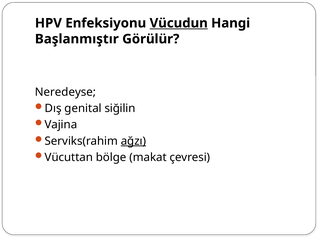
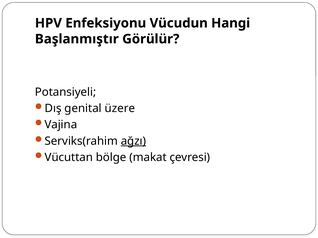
Vücudun underline: present -> none (179, 23)
Neredeyse: Neredeyse -> Potansiyeli (66, 92)
siğilin: siğilin -> üzere (120, 109)
